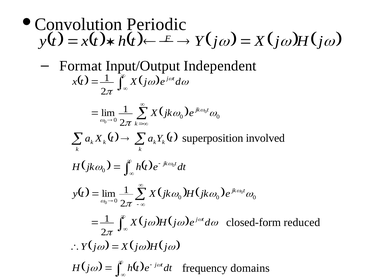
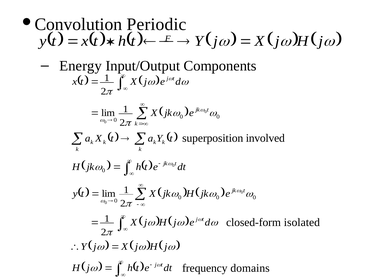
Format: Format -> Energy (81, 66)
Independent: Independent -> Components (220, 66)
reduced: reduced -> isolated (302, 222)
